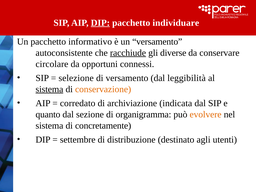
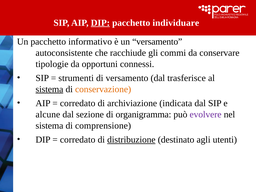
racchiude underline: present -> none (128, 53)
diverse: diverse -> commi (173, 53)
circolare: circolare -> tipologie (52, 64)
selezione: selezione -> strumenti (76, 78)
leggibilità: leggibilità -> trasferisce (187, 78)
quanto: quanto -> alcune (48, 114)
evolvere colour: orange -> purple (206, 114)
concretamente: concretamente -> comprensione (103, 126)
settembre: settembre -> corredato (78, 140)
distribuzione underline: none -> present (131, 140)
